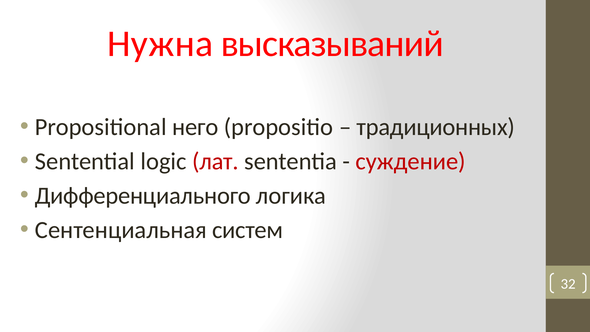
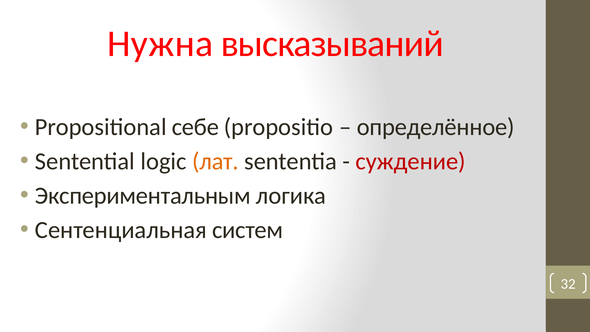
него: него -> себе (195, 127)
традиционных: традиционных -> определённое (436, 127)
лат colour: red -> orange (215, 161)
Дифференциального: Дифференциального -> Экспериментальным (143, 196)
